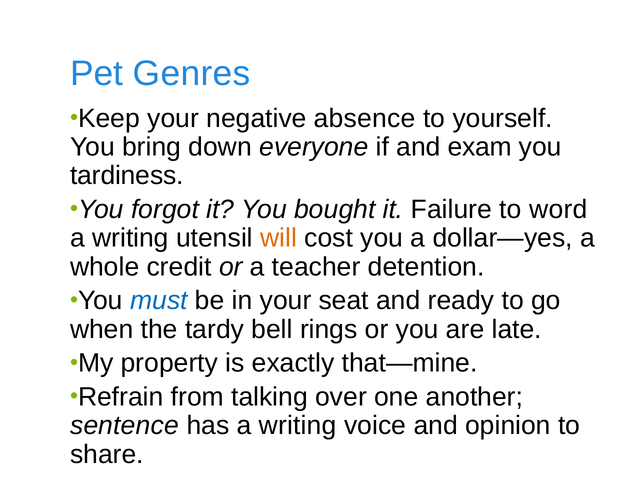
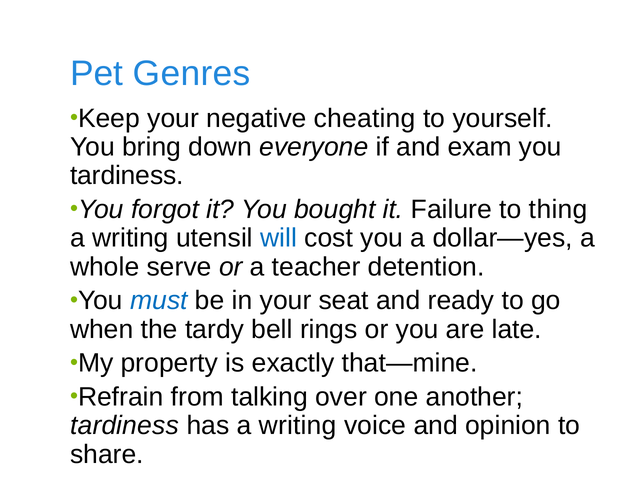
absence: absence -> cheating (365, 118)
word: word -> thing (558, 209)
will colour: orange -> blue (279, 238)
credit: credit -> serve (179, 267)
sentence: sentence -> tardiness (125, 425)
